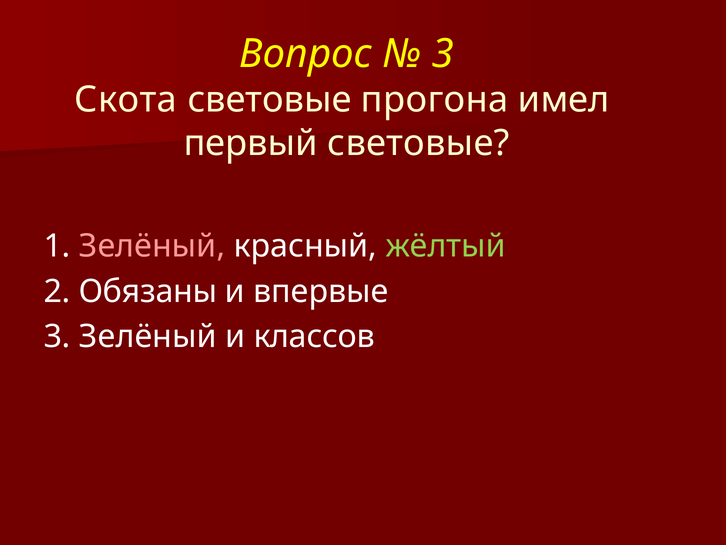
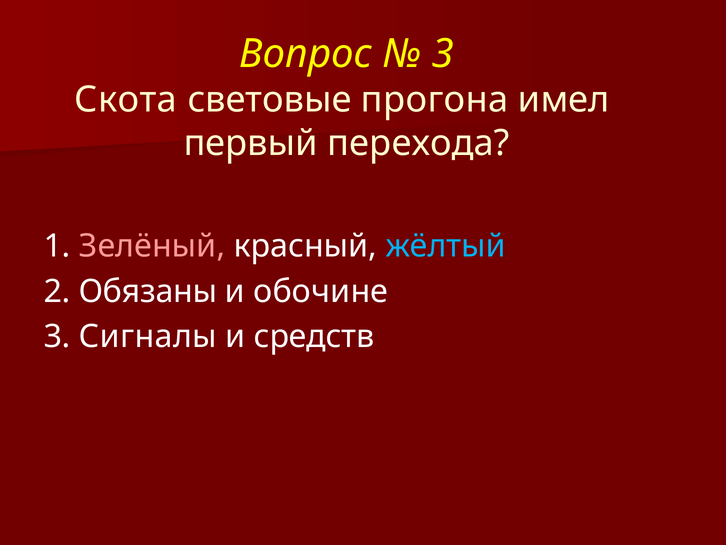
первый световые: световые -> перехода (419, 143)
жёлтый colour: light green -> light blue (446, 246)
впервые: впервые -> обочине (321, 291)
3 Зелёный: Зелёный -> Сигналы (148, 336)
классов: классов -> средств (314, 336)
